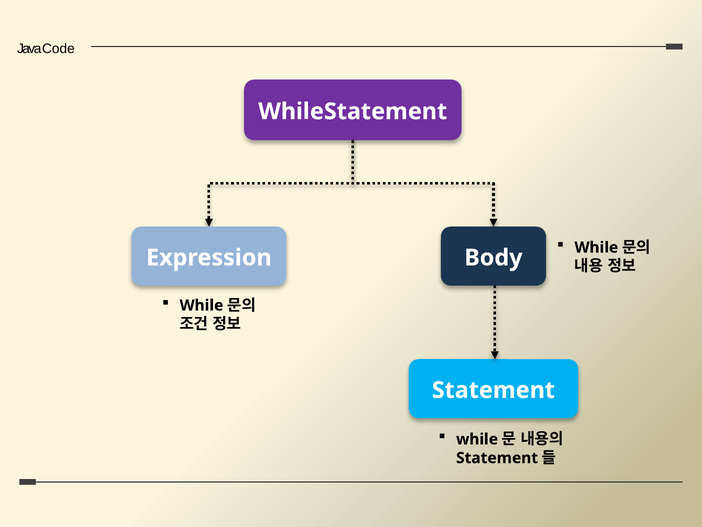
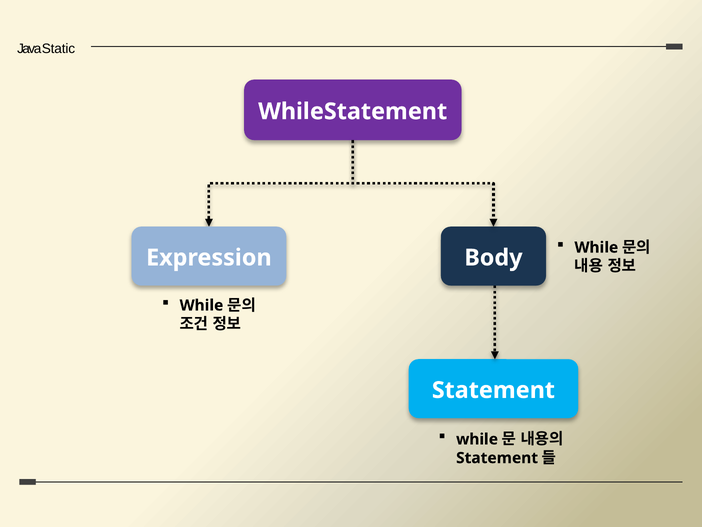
Code: Code -> Static (58, 48)
